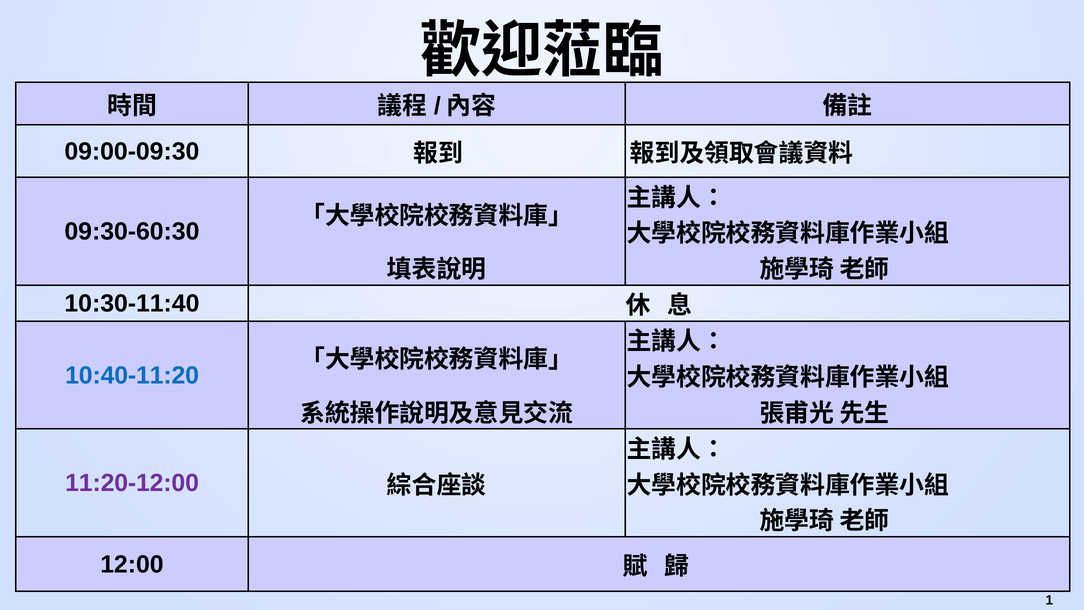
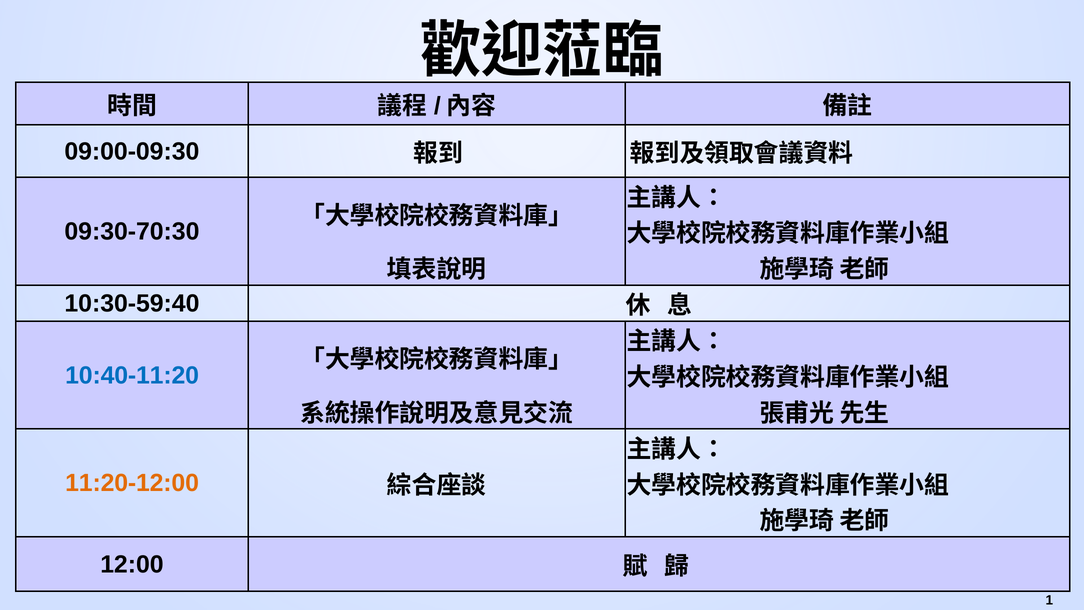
09:30-60:30: 09:30-60:30 -> 09:30-70:30 (132, 232)
10:30-11:40: 10:30-11:40 -> 10:30-59:40 (132, 303)
11:20-12:00 colour: purple -> orange (132, 483)
